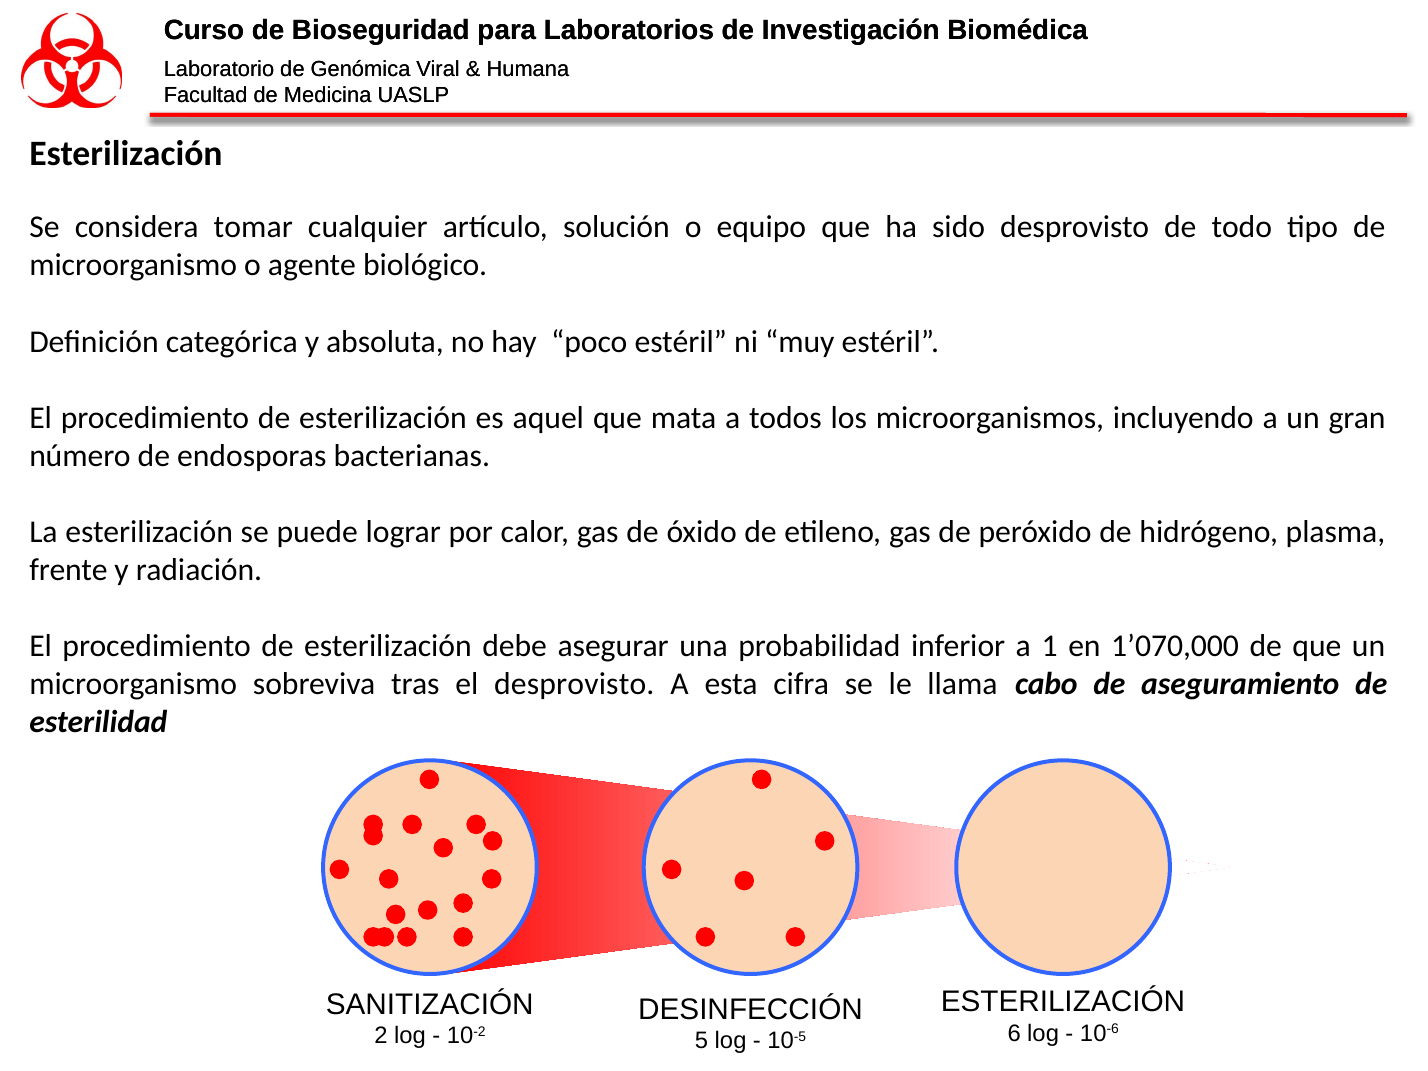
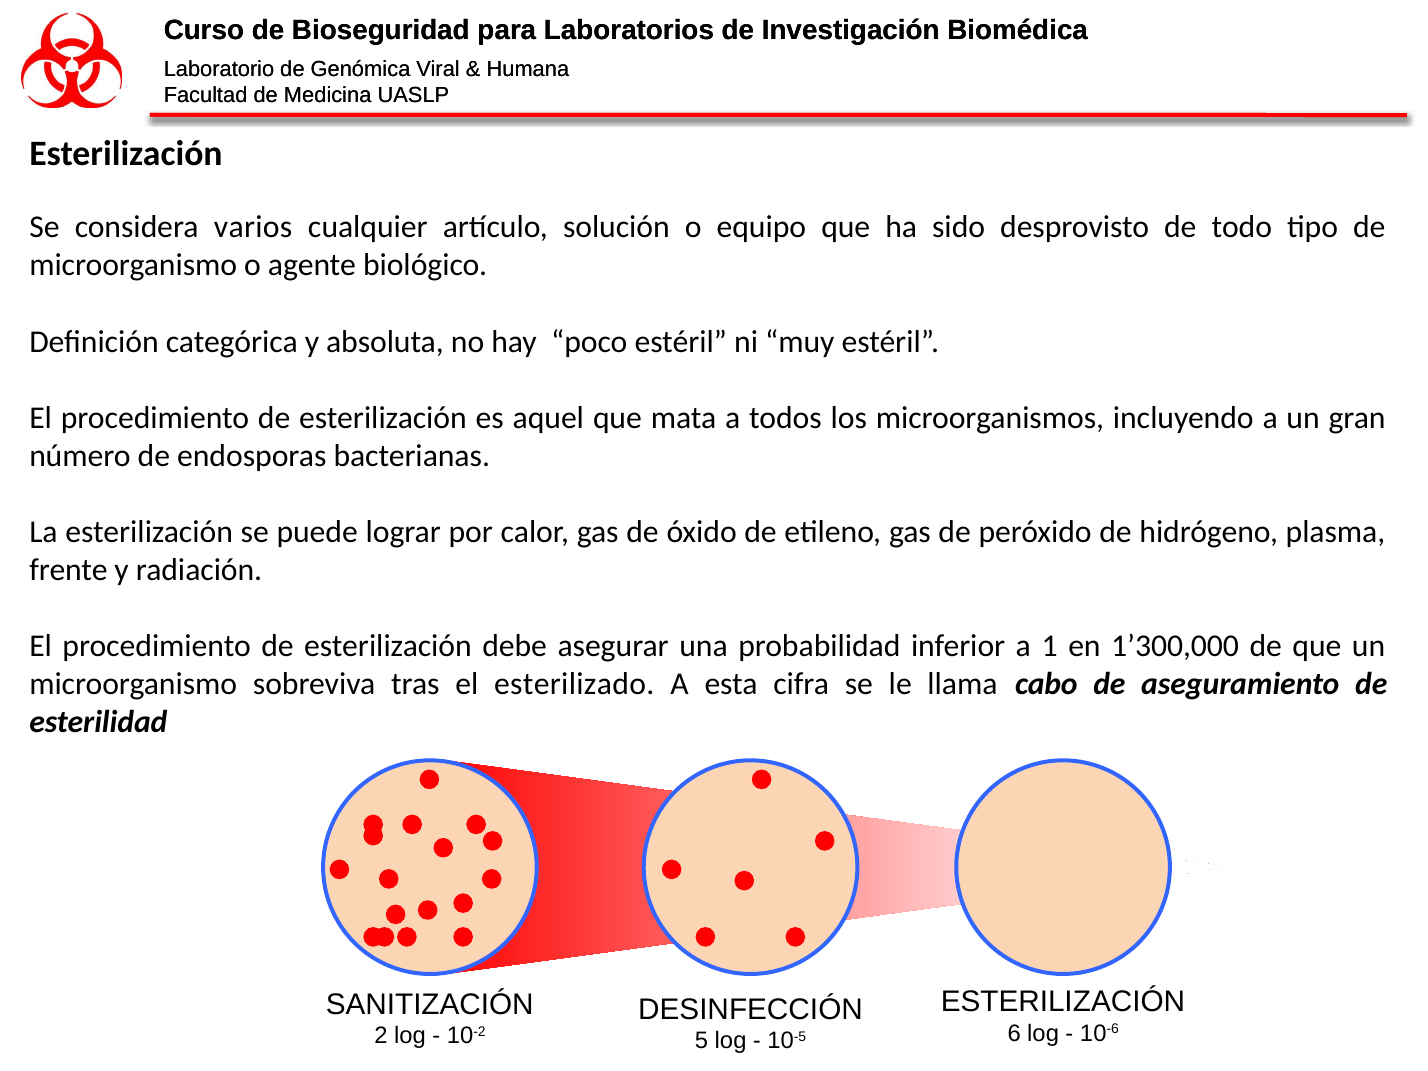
tomar: tomar -> varios (253, 227)
1’070,000: 1’070,000 -> 1’300,000 (1175, 646)
el desprovisto: desprovisto -> esterilizado (574, 684)
